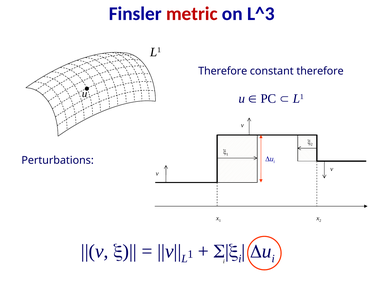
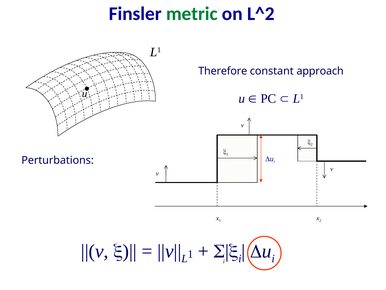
metric colour: red -> green (192, 14)
L^3: L^3 -> L^2 (261, 14)
constant therefore: therefore -> approach (320, 71)
